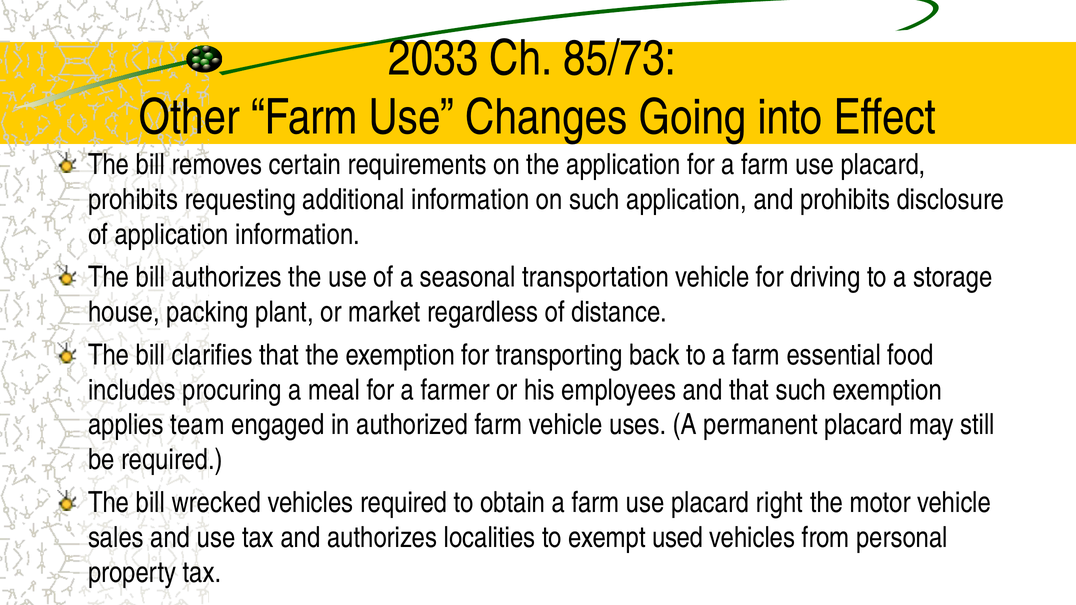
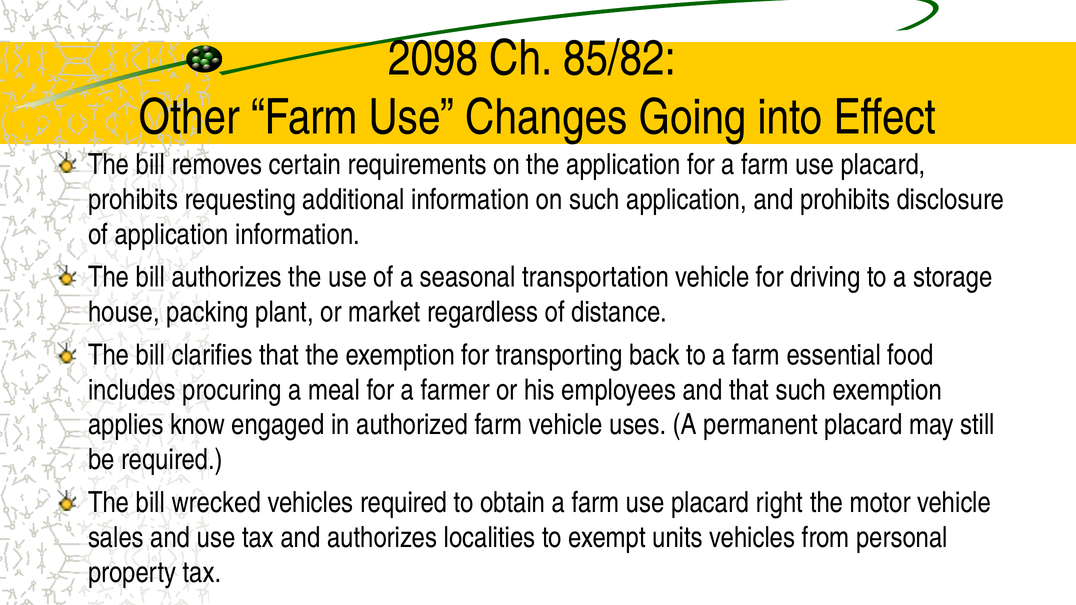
2033: 2033 -> 2098 (433, 58)
85/73: 85/73 -> 85/82 (620, 58)
team: team -> know (198, 425)
used: used -> units (678, 538)
